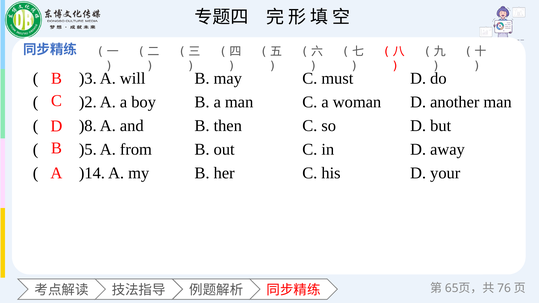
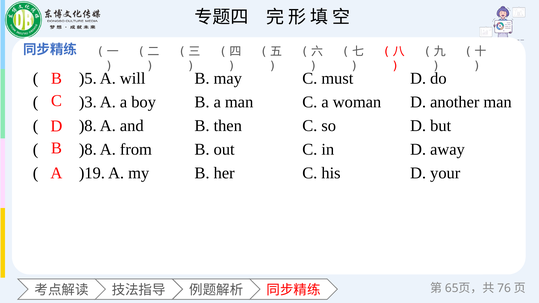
)3: )3 -> )5 (88, 78)
)2: )2 -> )3 (88, 102)
)5: )5 -> )8 (88, 149)
)14: )14 -> )19 (92, 173)
